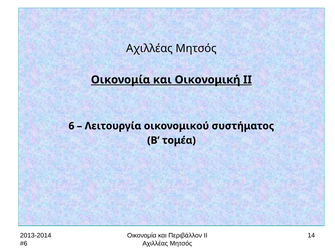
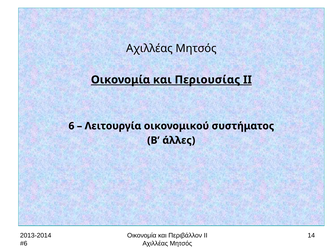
Οικονομική: Οικονομική -> Περιουσίας (207, 80)
τομέα: τομέα -> άλλες (179, 140)
